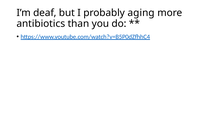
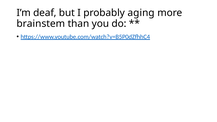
antibiotics: antibiotics -> brainstem (41, 24)
